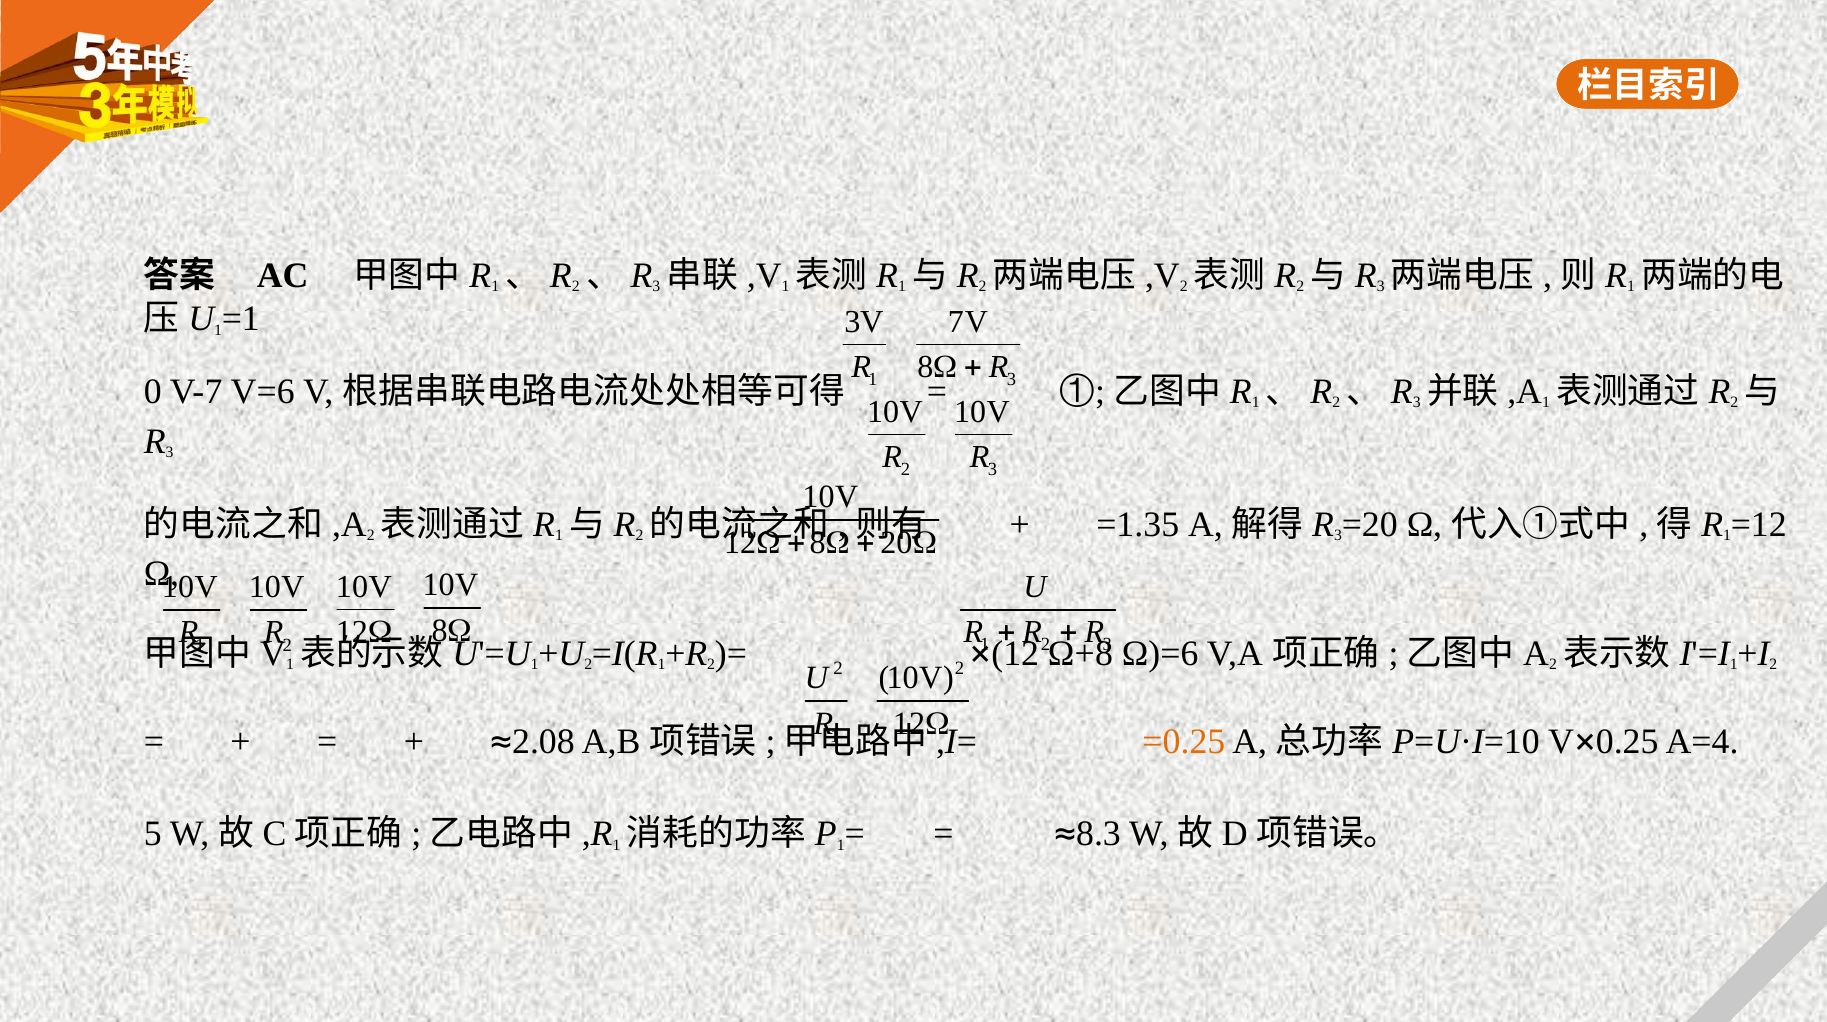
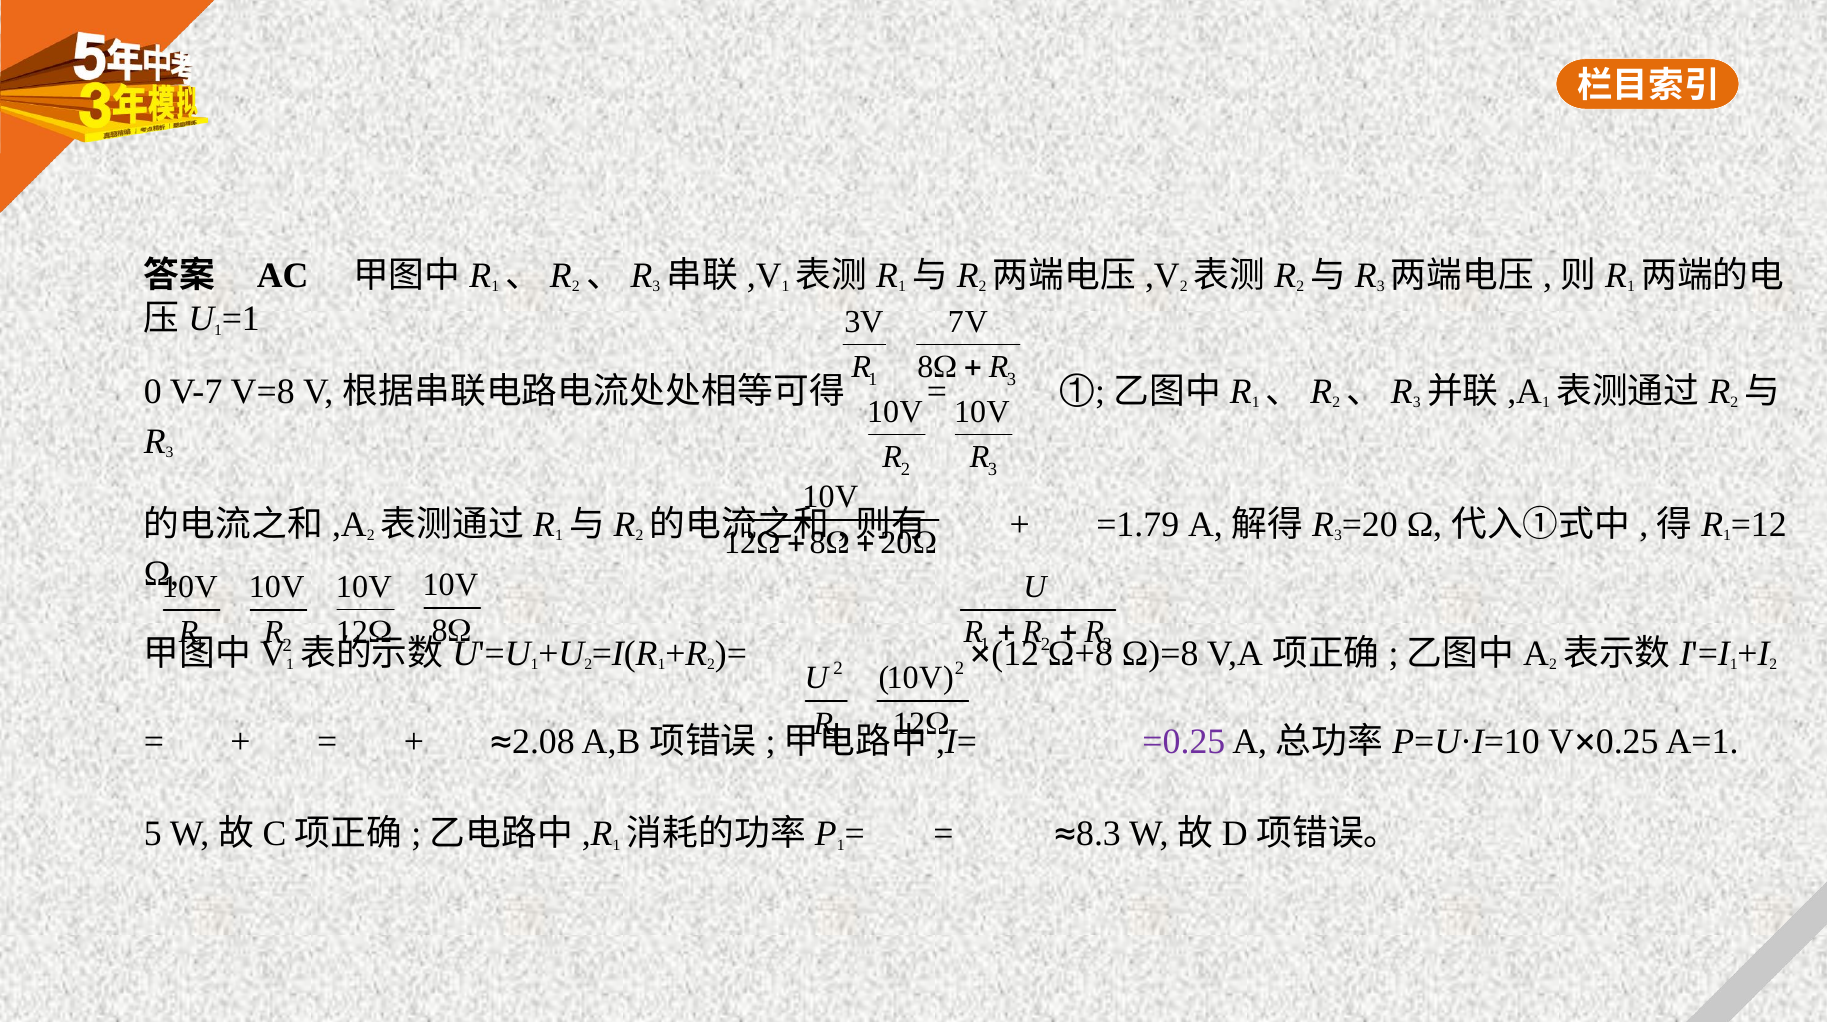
V=6: V=6 -> V=8 (263, 392)
=1.35: =1.35 -> =1.79 (1138, 524)
Ω)=6: Ω)=6 -> Ω)=8 (1160, 654)
=0.25 colour: orange -> purple (1184, 741)
A=4: A=4 -> A=1 (1702, 741)
